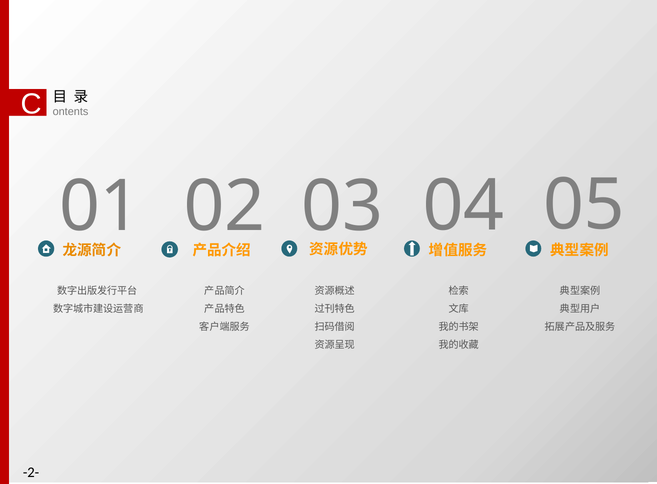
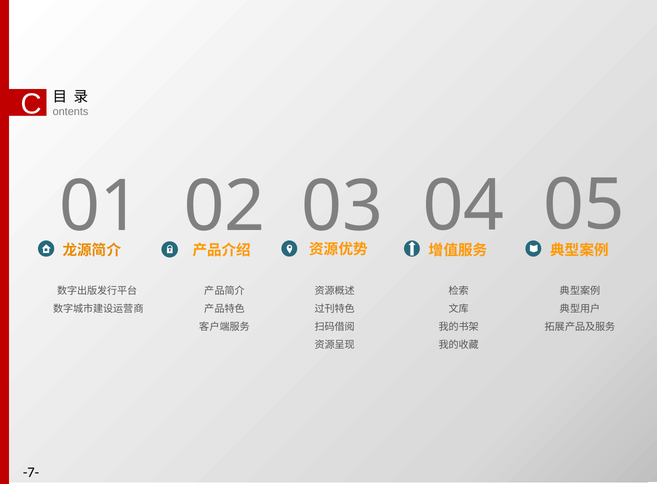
-2-: -2- -> -7- (31, 473)
